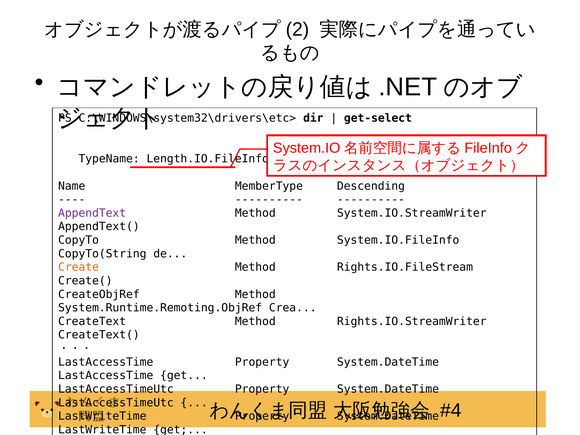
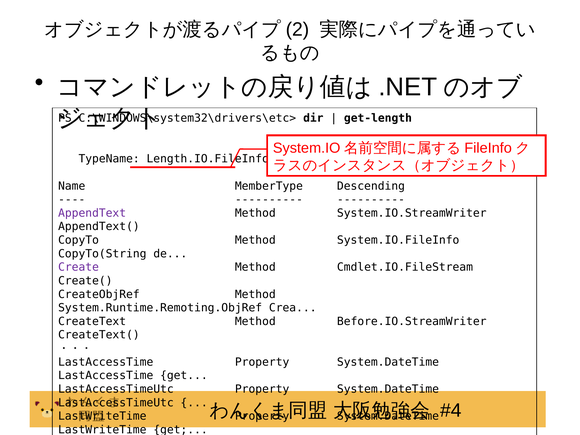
get-select: get-select -> get-length (378, 118)
Create colour: orange -> purple (79, 267)
Rights.IO.FileStream: Rights.IO.FileStream -> Cmdlet.IO.FileStream (405, 267)
Rights.IO.StreamWriter: Rights.IO.StreamWriter -> Before.IO.StreamWriter (412, 321)
